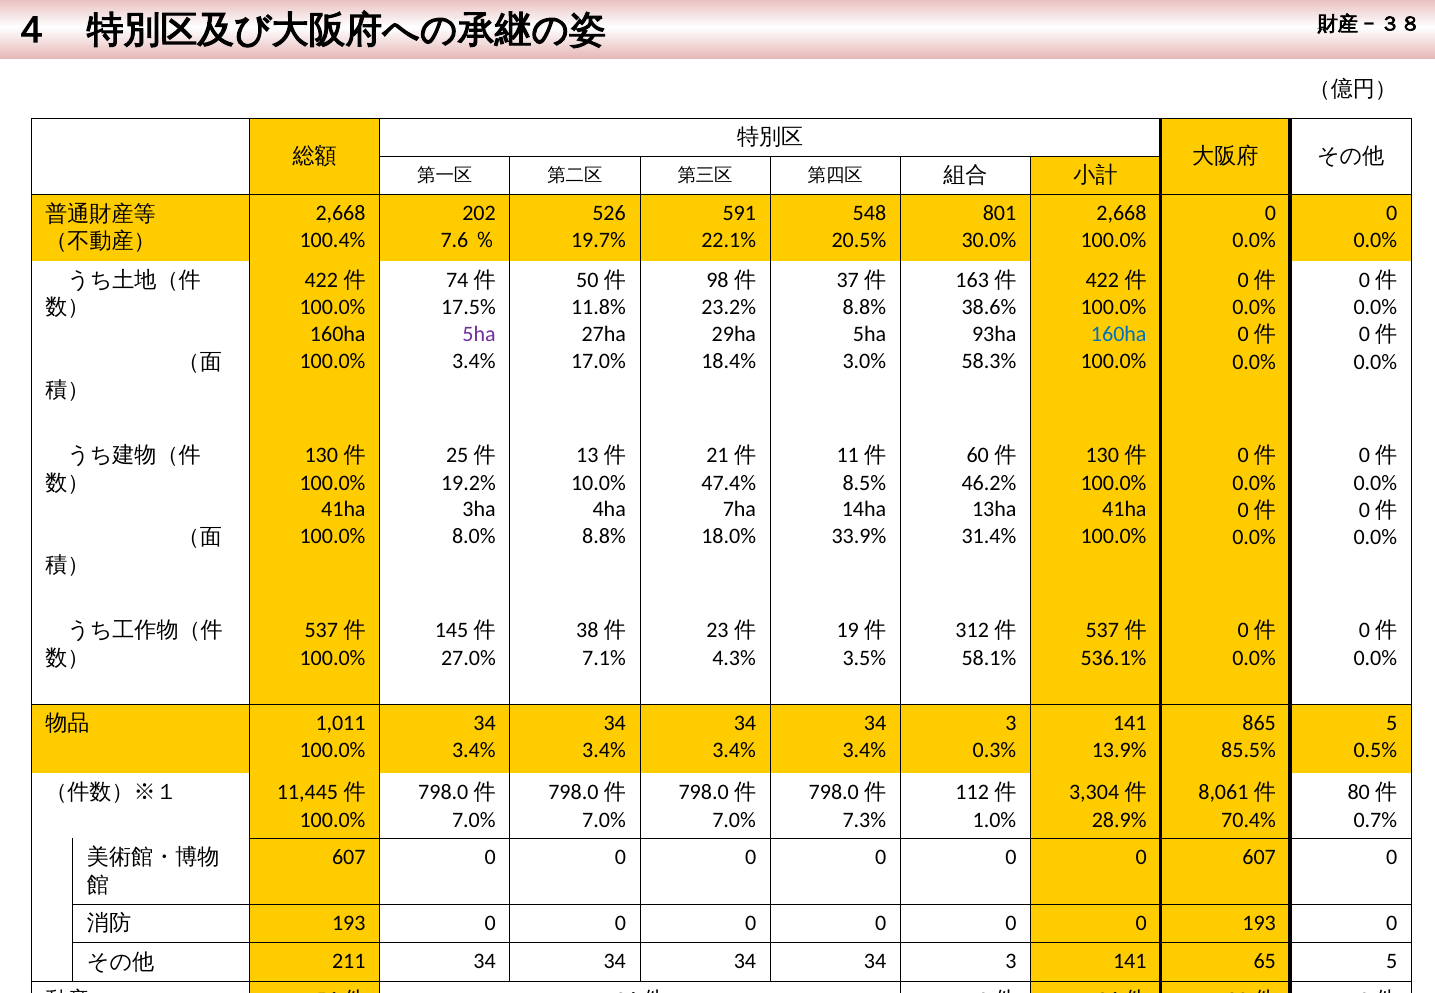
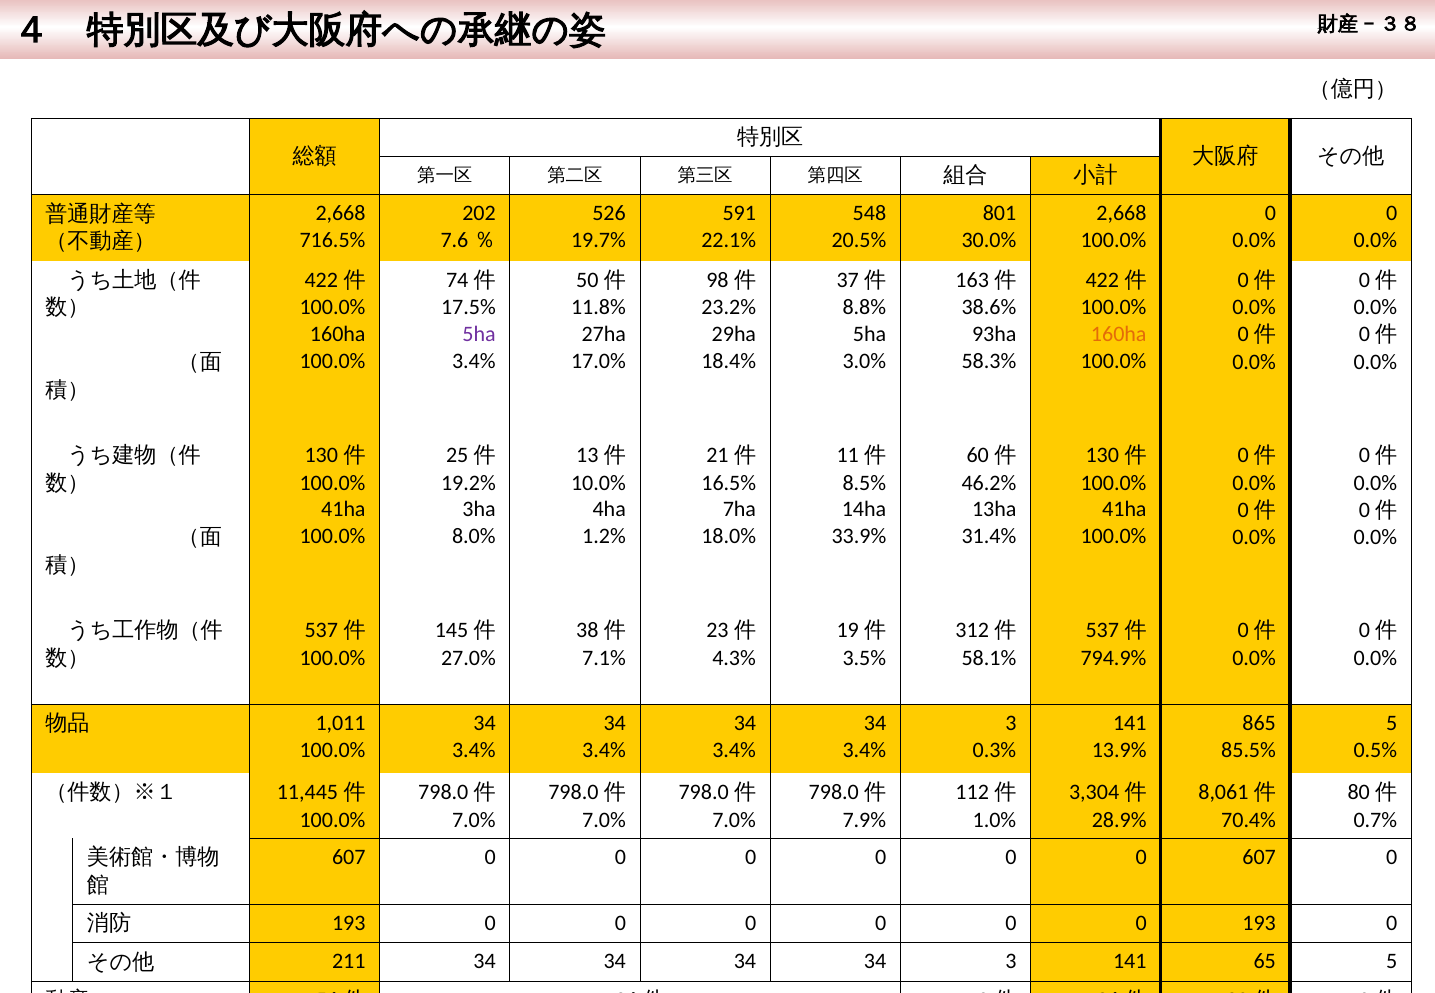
100.4%: 100.4% -> 716.5% (333, 241)
160ha colour: blue -> orange (1119, 334)
47.4%: 47.4% -> 16.5% (729, 483)
8.8%: 8.8% -> 1.2% (604, 537)
536.1%: 536.1% -> 794.9% (1113, 659)
7.3%: 7.3% -> 7.9% (864, 820)
